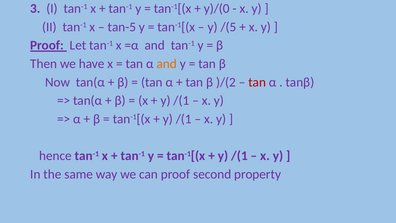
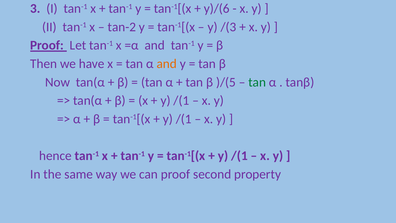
y)/(0: y)/(0 -> y)/(6 (217, 9)
tan-5: tan-5 -> tan-2 (122, 27)
/(5: /(5 -> /(3 (228, 27)
)/(2: )/(2 -> )/(5 (226, 82)
tan colour: red -> green (257, 82)
